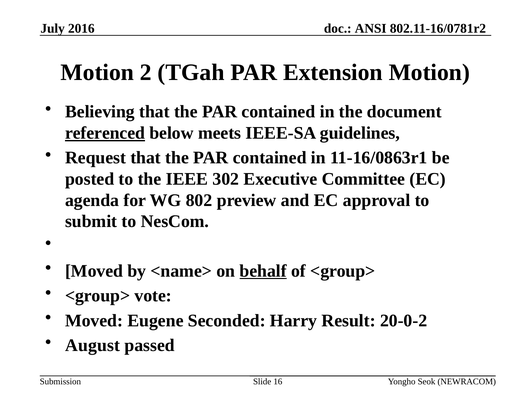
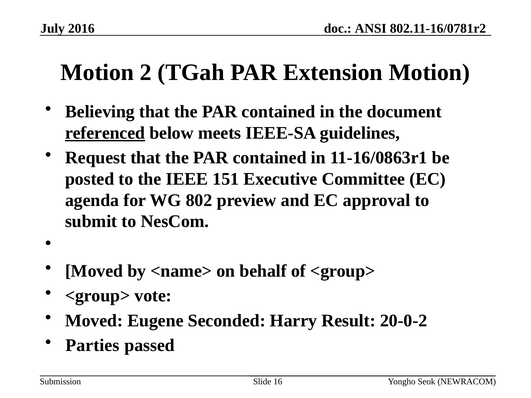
302: 302 -> 151 (226, 179)
behalf underline: present -> none (263, 271)
August: August -> Parties (93, 345)
